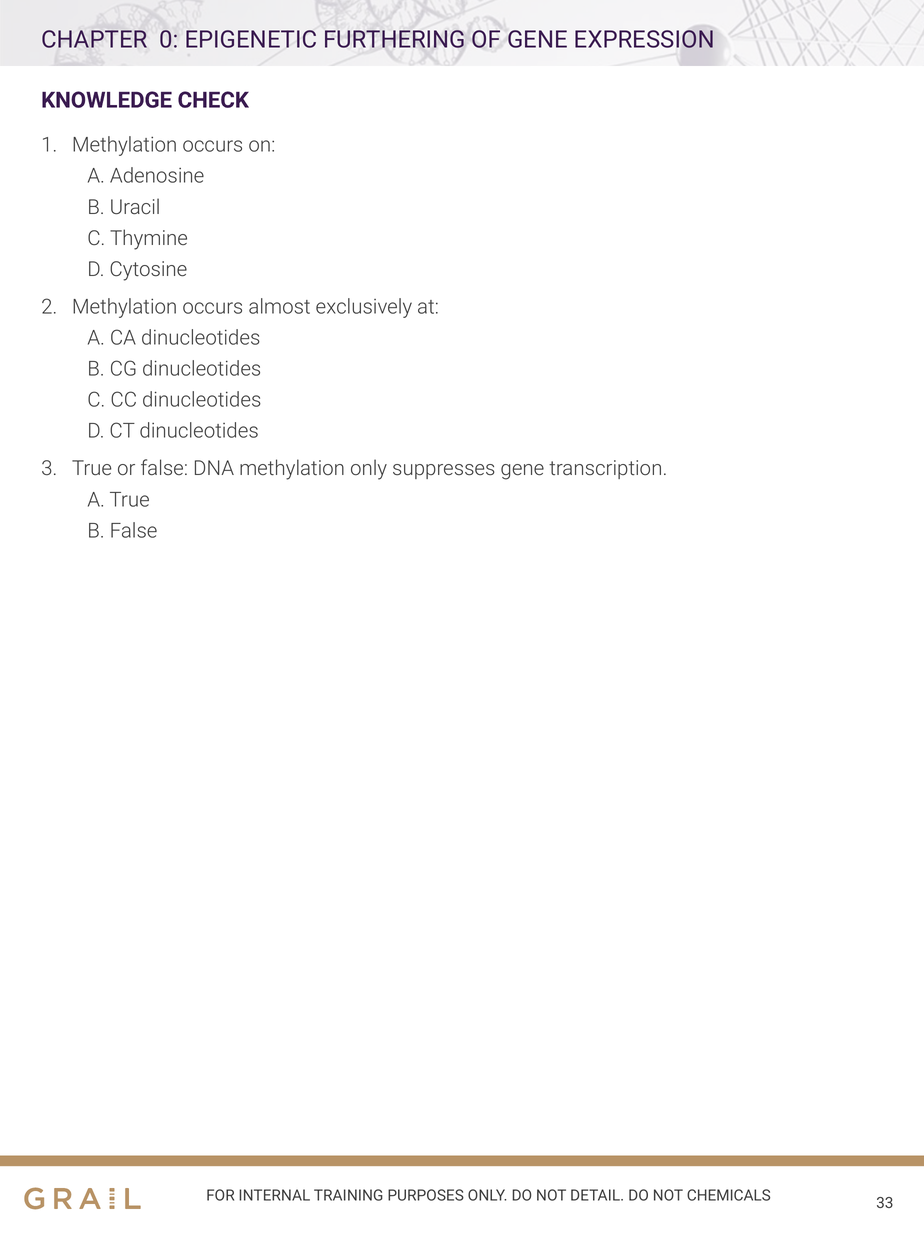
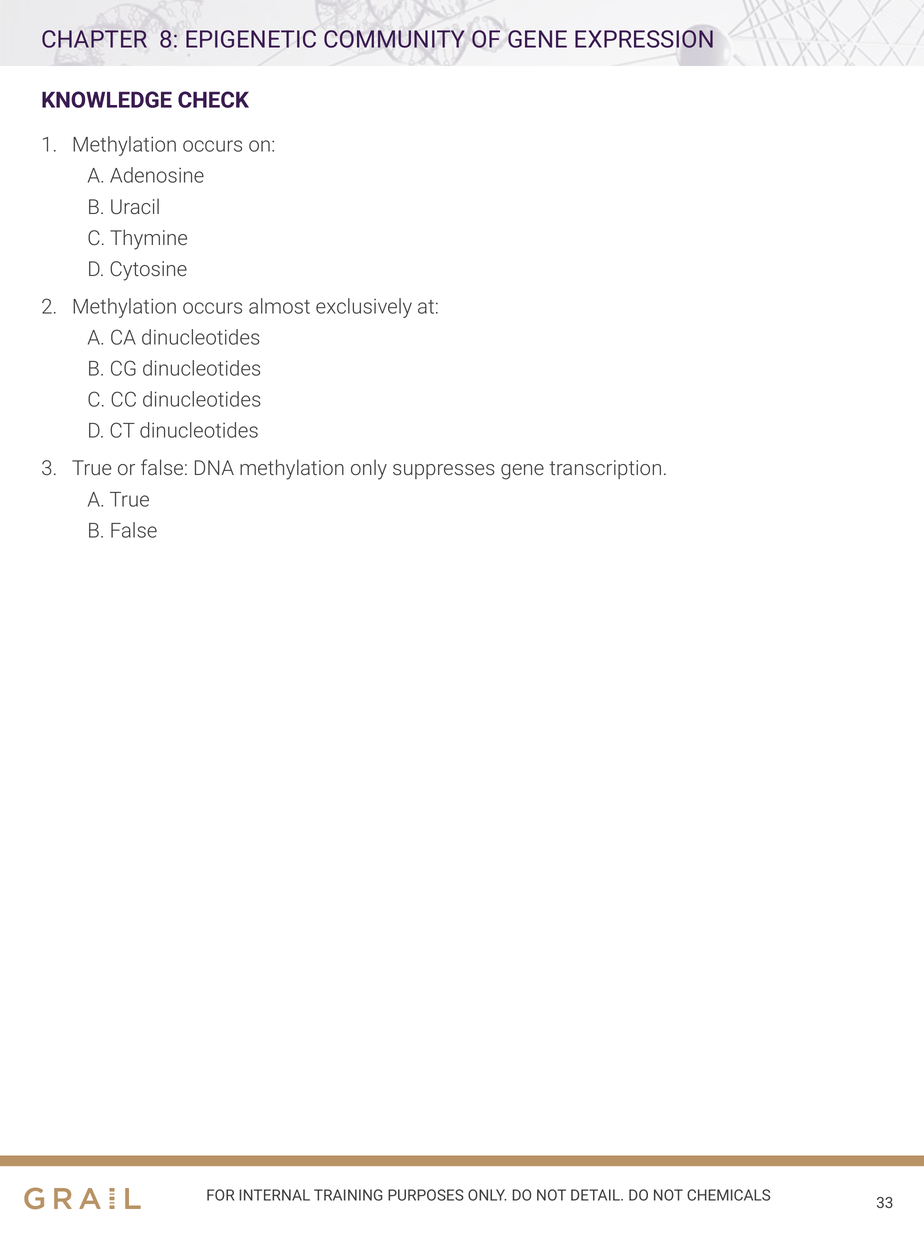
0: 0 -> 8 (169, 40)
FURTHERING: FURTHERING -> COMMUNITY (394, 40)
